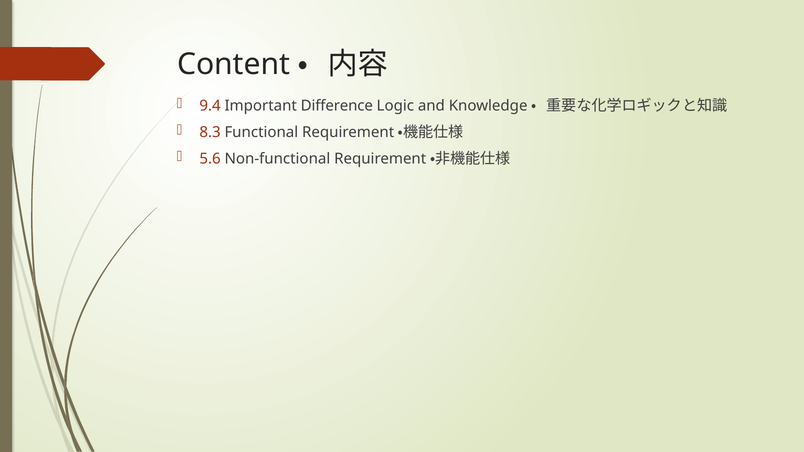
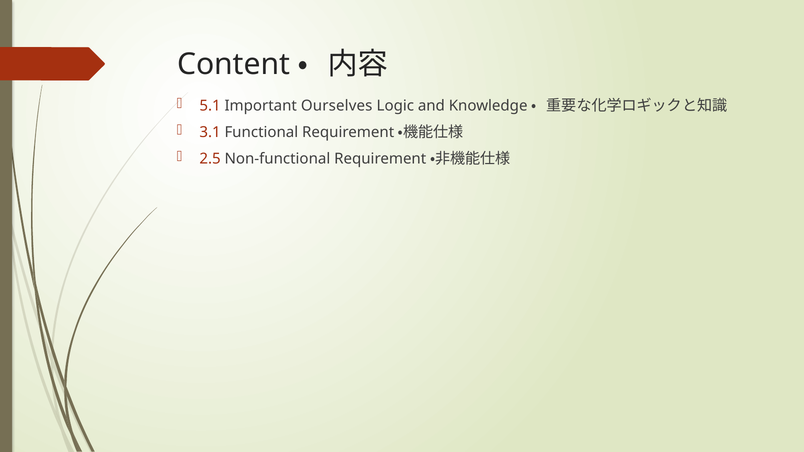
9.4: 9.4 -> 5.1 (210, 106)
Difference: Difference -> Ourselves (337, 106)
8.3: 8.3 -> 3.1 (210, 132)
5.6: 5.6 -> 2.5 (210, 159)
